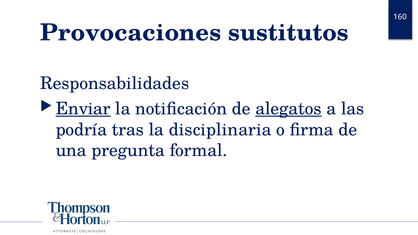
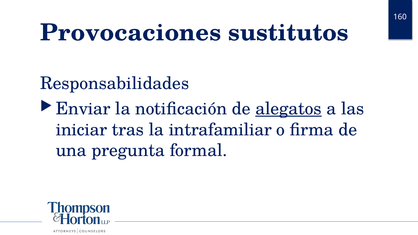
Enviar underline: present -> none (83, 109)
podría: podría -> iniciar (81, 130)
disciplinaria: disciplinaria -> intrafamiliar (220, 130)
